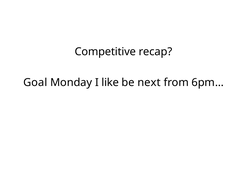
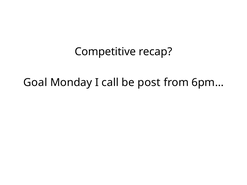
like: like -> call (110, 83)
next: next -> post (149, 83)
